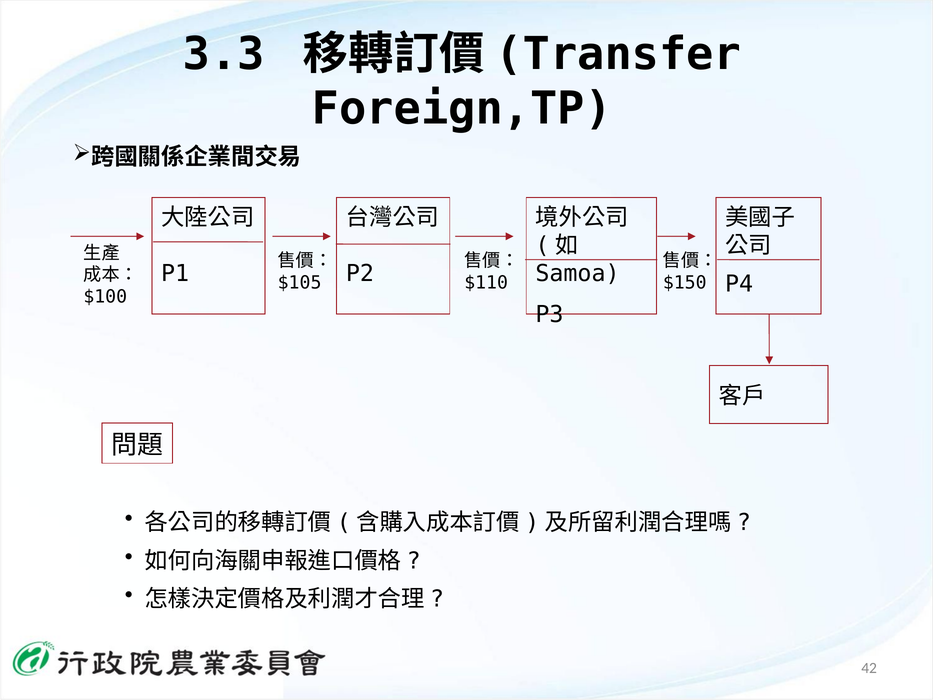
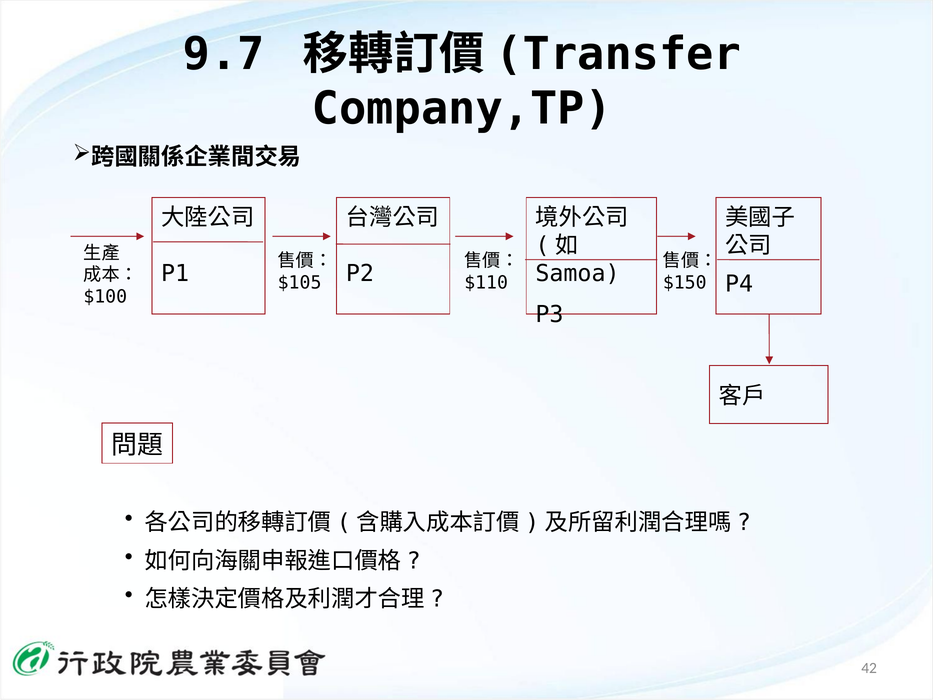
3.3: 3.3 -> 9.7 (224, 54)
Foreign,TP: Foreign,TP -> Company,TP (462, 109)
